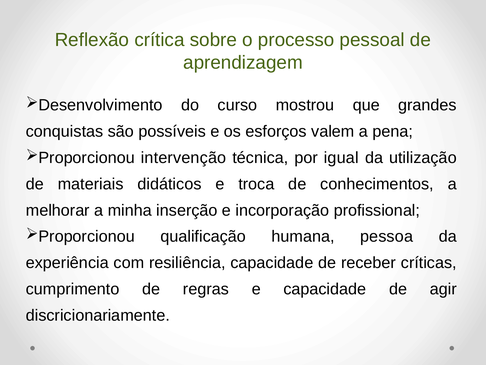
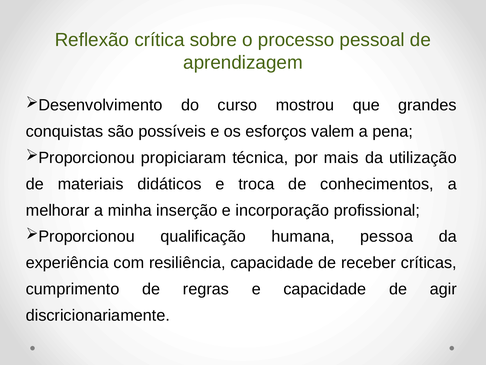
intervenção: intervenção -> propiciaram (184, 158)
igual: igual -> mais (341, 158)
